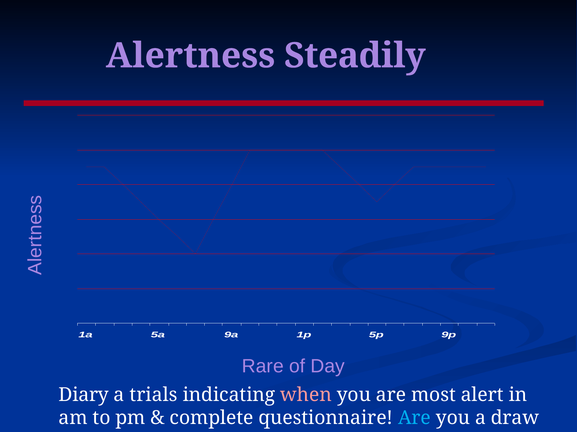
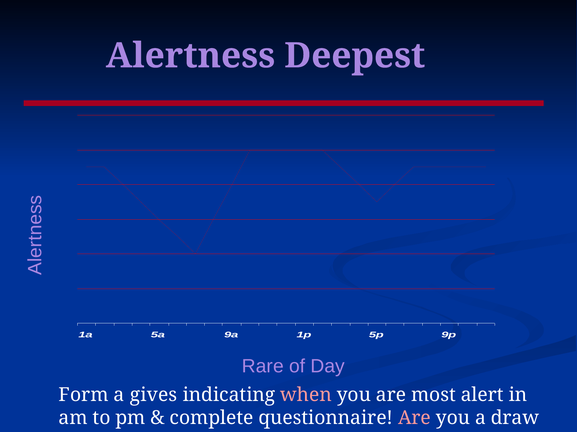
Steadily: Steadily -> Deepest (355, 56)
Diary: Diary -> Form (84, 396)
trials: trials -> gives (154, 396)
Are colour: light blue -> pink (414, 419)
